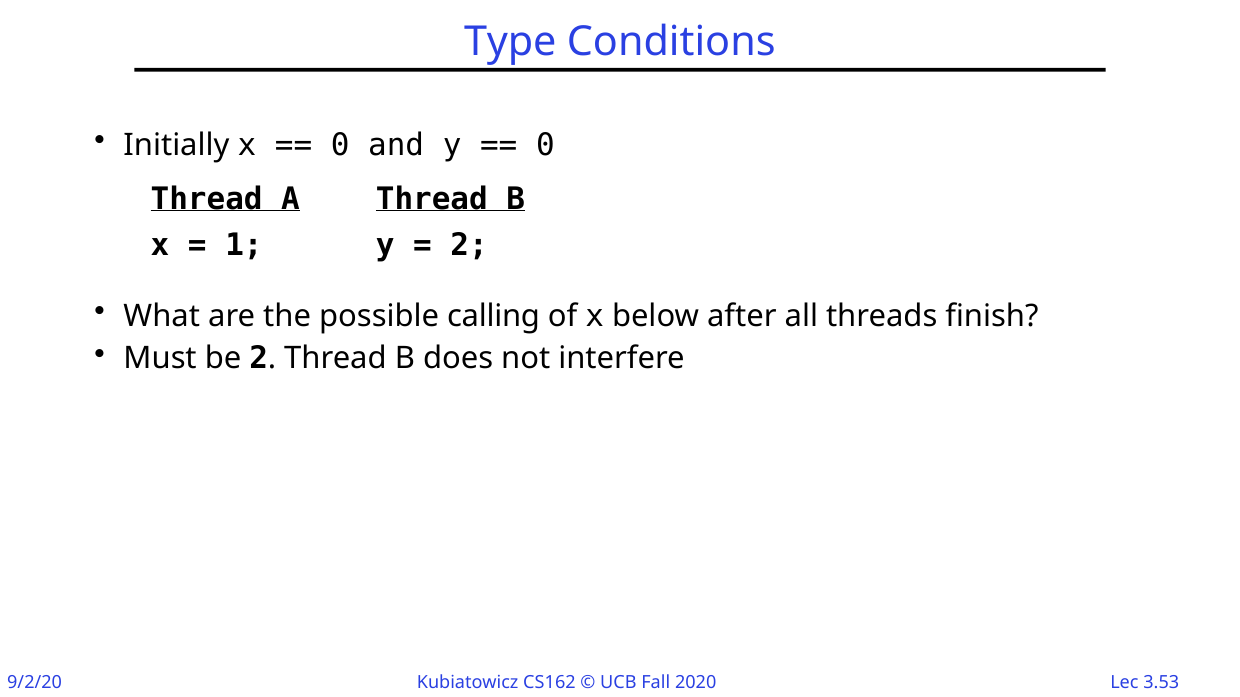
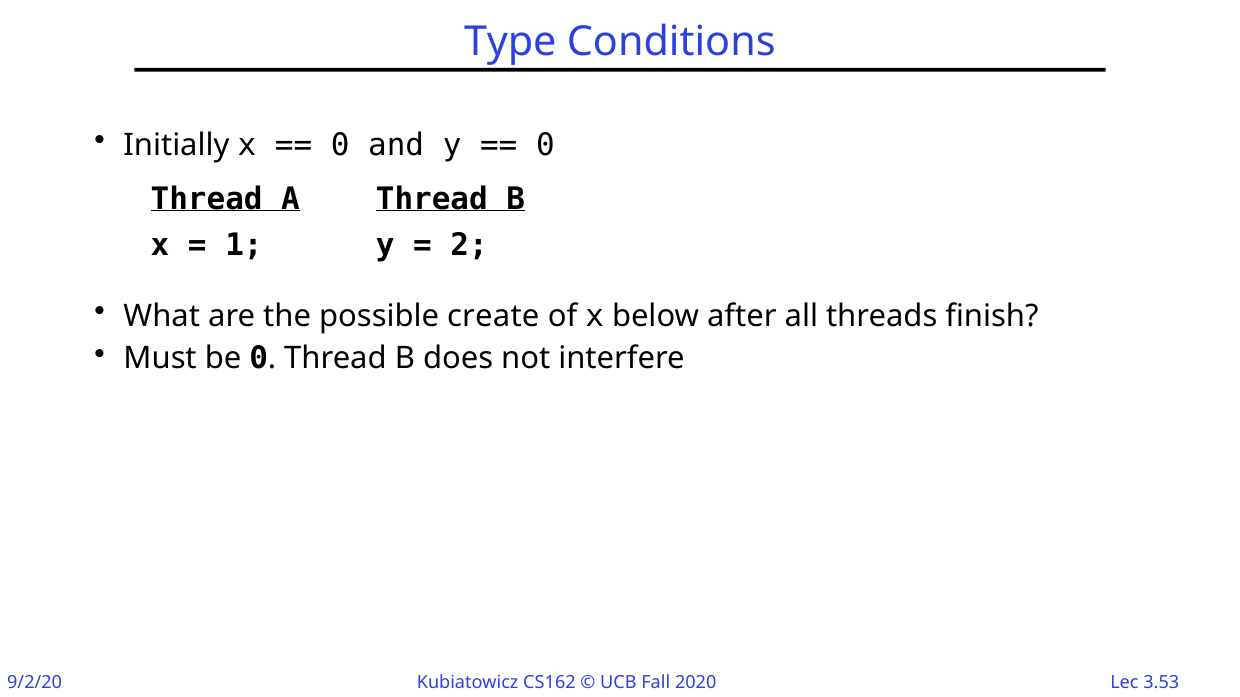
calling: calling -> create (493, 316)
be 2: 2 -> 0 (259, 359)
